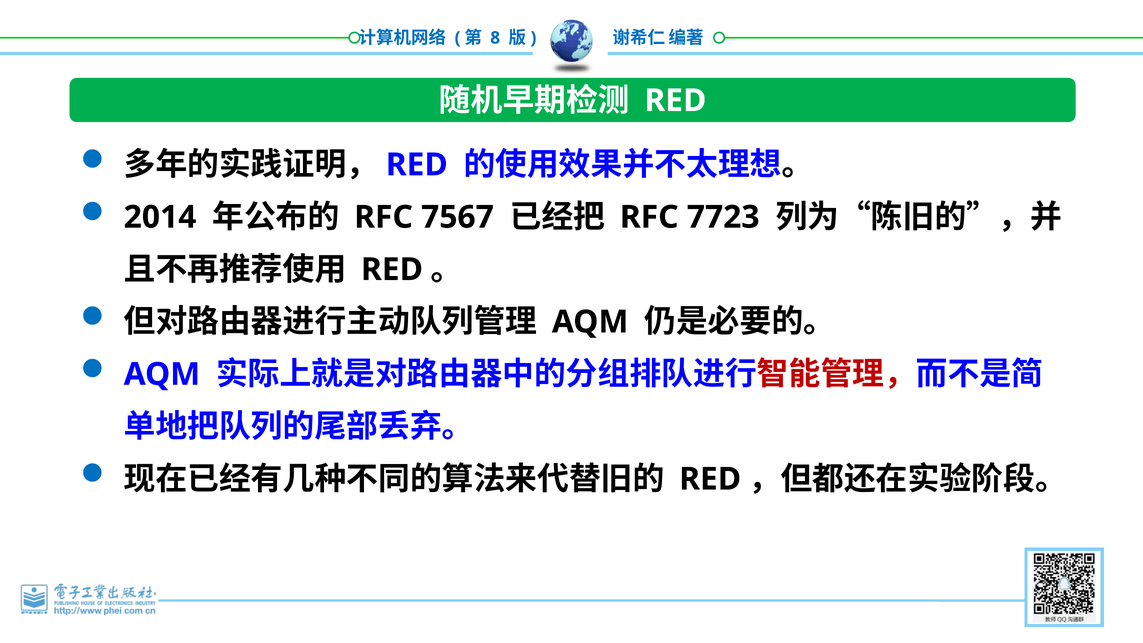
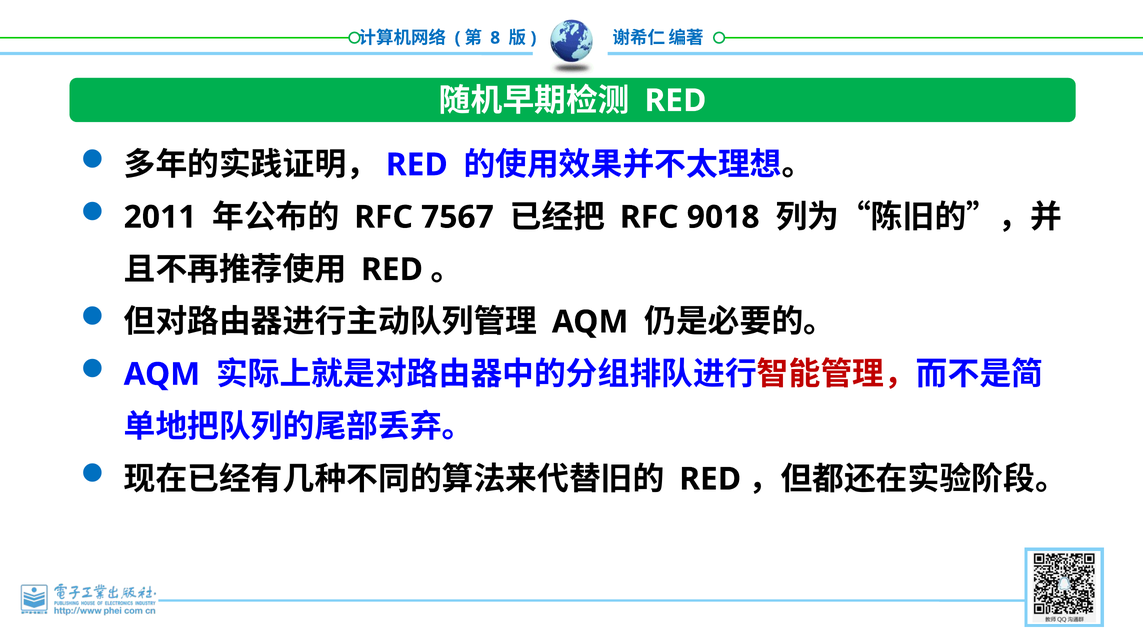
2014: 2014 -> 2011 (160, 217)
7723: 7723 -> 9018 (723, 217)
